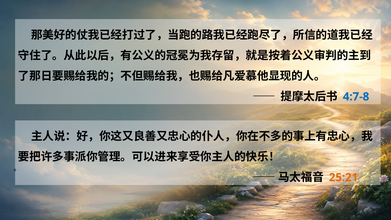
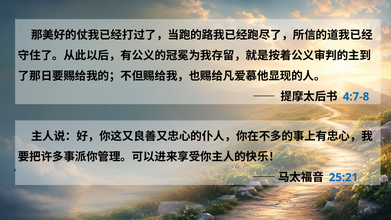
25:21 colour: orange -> blue (344, 177)
